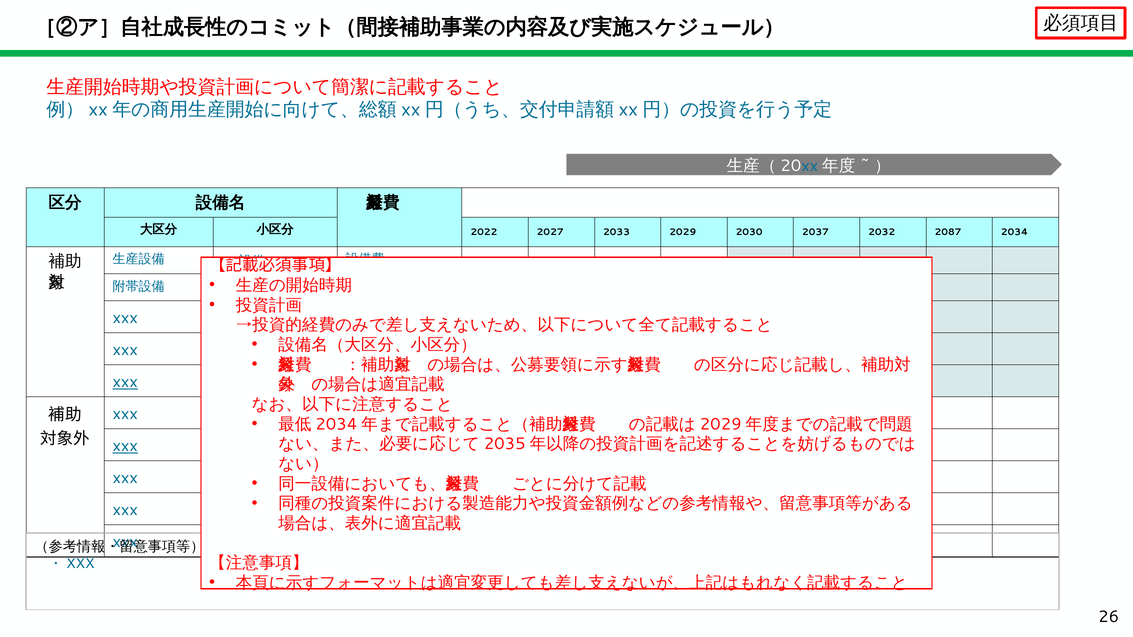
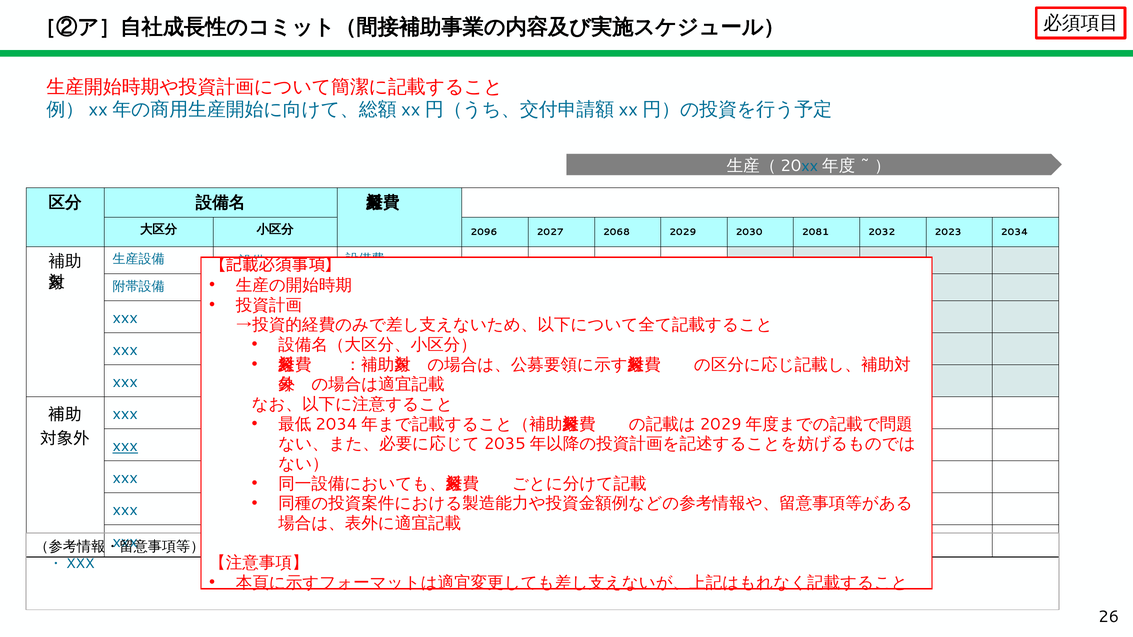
2022: 2022 -> 2096 (484, 232)
2033: 2033 -> 2068 (616, 232)
2037: 2037 -> 2081 (815, 232)
2087: 2087 -> 2023 (948, 232)
xxx underline: present -> none (125, 382)
